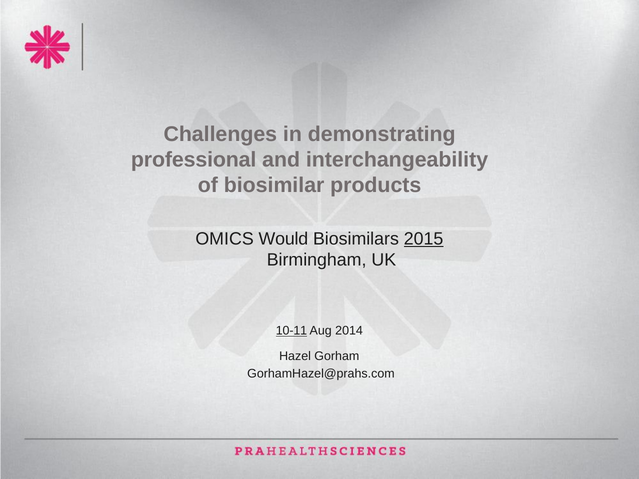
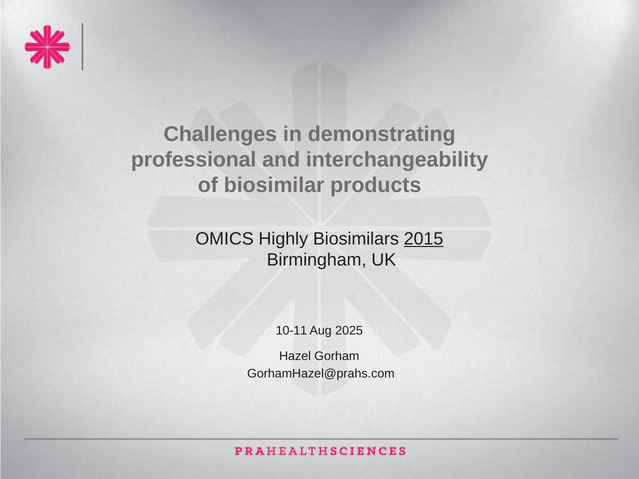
Would: Would -> Highly (283, 239)
10-11 underline: present -> none (291, 331)
2014: 2014 -> 2025 (349, 331)
